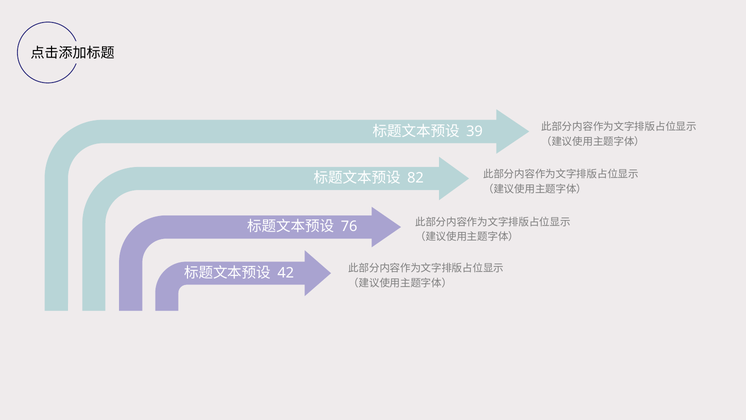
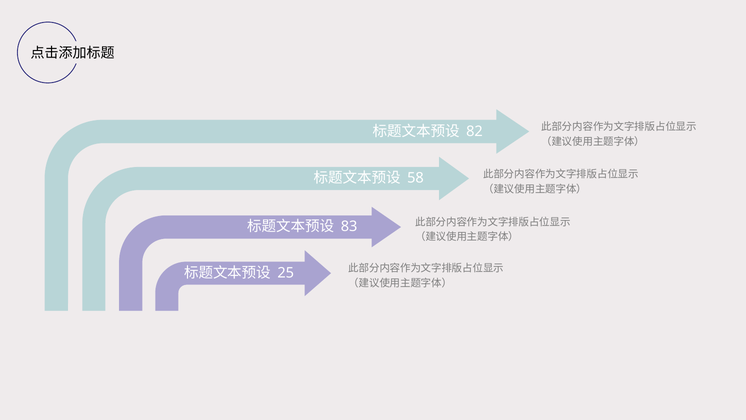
39: 39 -> 82 (474, 131)
82: 82 -> 58 (415, 178)
76: 76 -> 83 (349, 226)
42: 42 -> 25 (286, 273)
